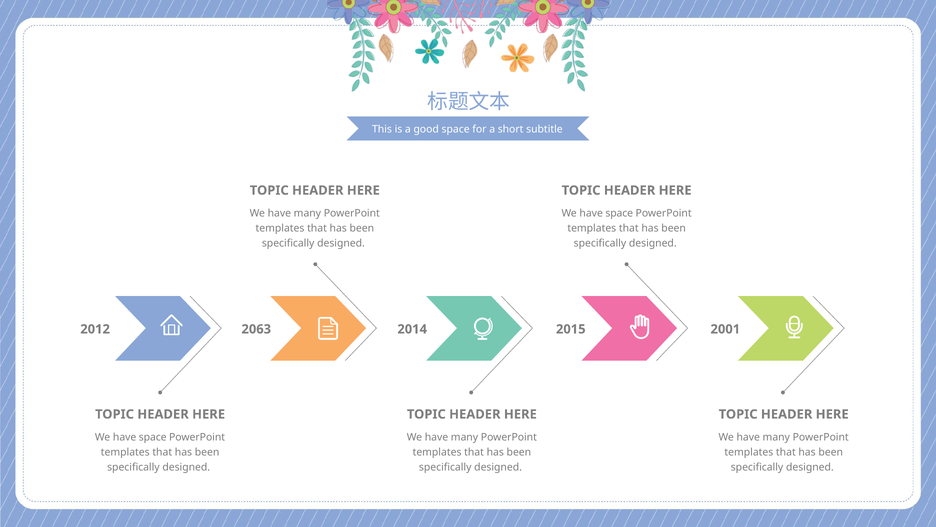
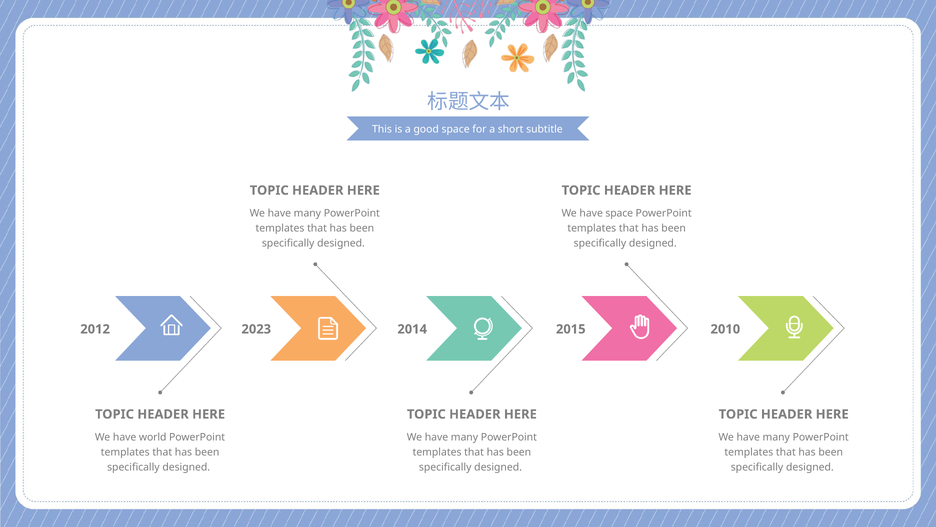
2063: 2063 -> 2023 (256, 329)
2001: 2001 -> 2010 (725, 329)
space: space -> world (153, 437)
